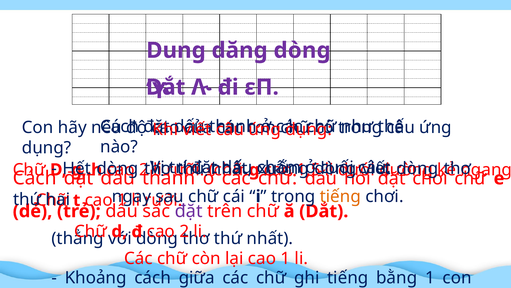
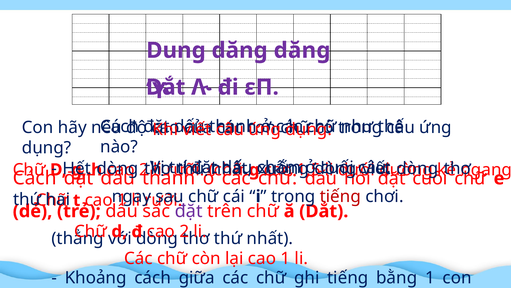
dăng dòng: dòng -> dăng (302, 50)
chơi: chơi -> cuối (430, 178)
tiếng colour: orange -> red (340, 196)
